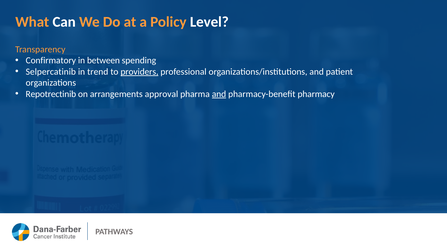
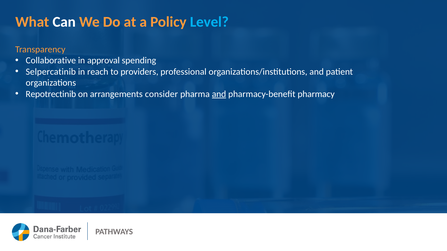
Level colour: white -> light blue (209, 22)
Confirmatory: Confirmatory -> Collaborative (51, 61)
between: between -> approval (103, 61)
trend: trend -> reach (98, 72)
providers underline: present -> none (139, 72)
approval: approval -> consider (161, 94)
